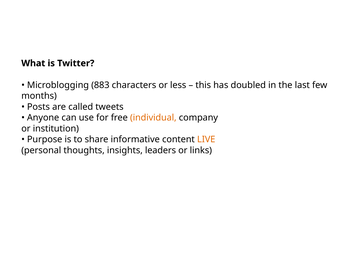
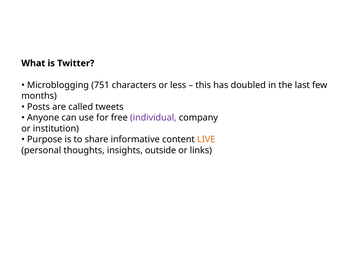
883: 883 -> 751 (100, 85)
individual colour: orange -> purple (153, 117)
leaders: leaders -> outside (161, 150)
